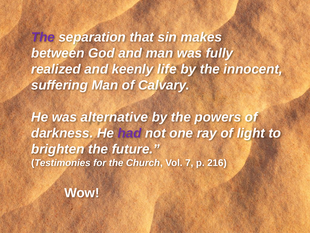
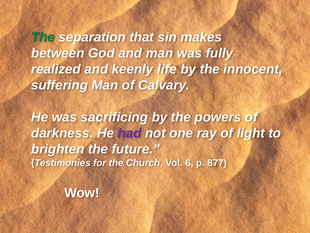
The colour: purple -> green (43, 37)
alternative: alternative -> sacrificing (114, 117)
7: 7 -> 6 (189, 162)
216: 216 -> 877 (217, 162)
